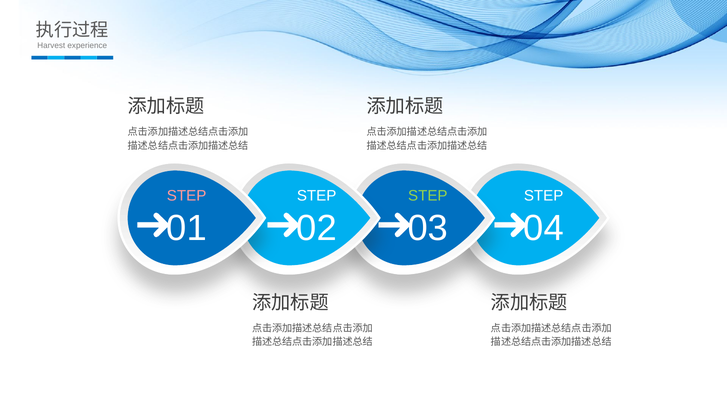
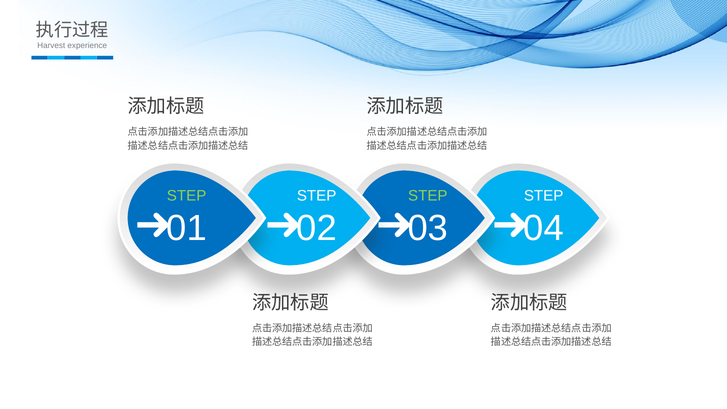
STEP colour: pink -> light green (187, 196)
